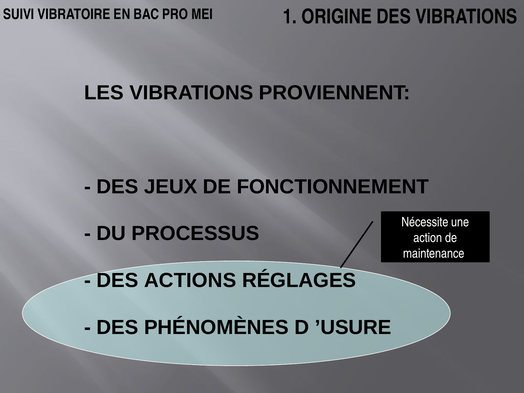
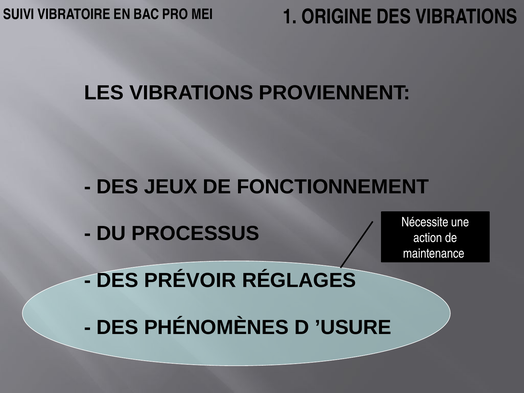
ACTIONS: ACTIONS -> PRÉVOIR (190, 280)
